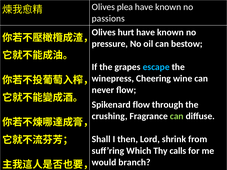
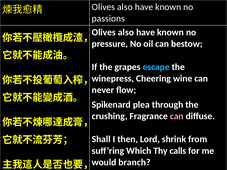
plea: plea -> also (125, 7)
hurt: hurt -> also (126, 32)
Spikenard flow: flow -> plea (141, 105)
can colour: light green -> pink (177, 116)
